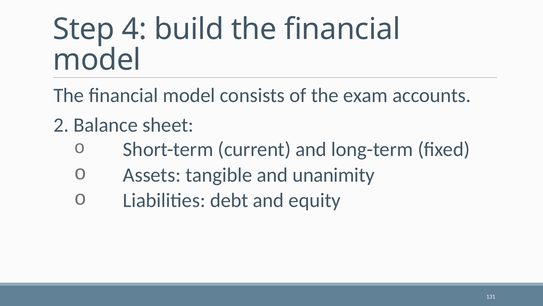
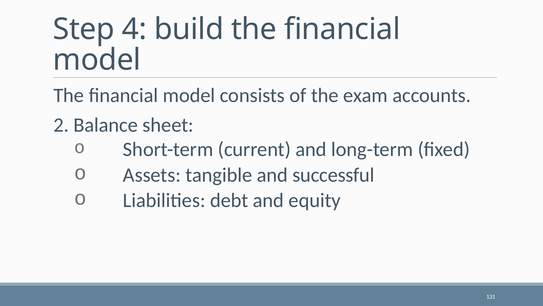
unanimity: unanimity -> successful (334, 175)
